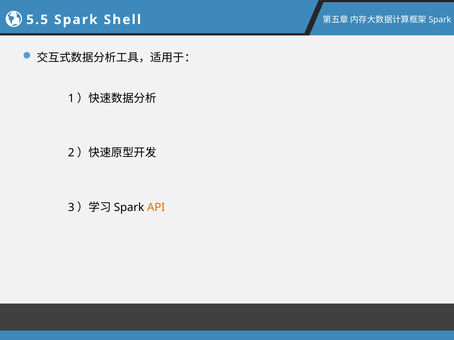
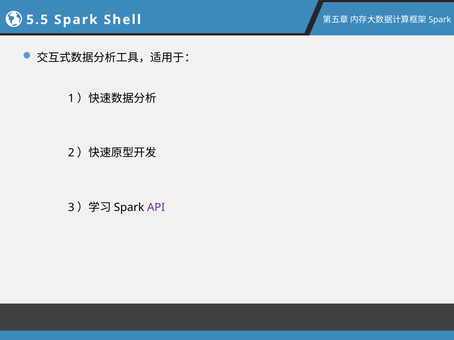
API colour: orange -> purple (156, 208)
